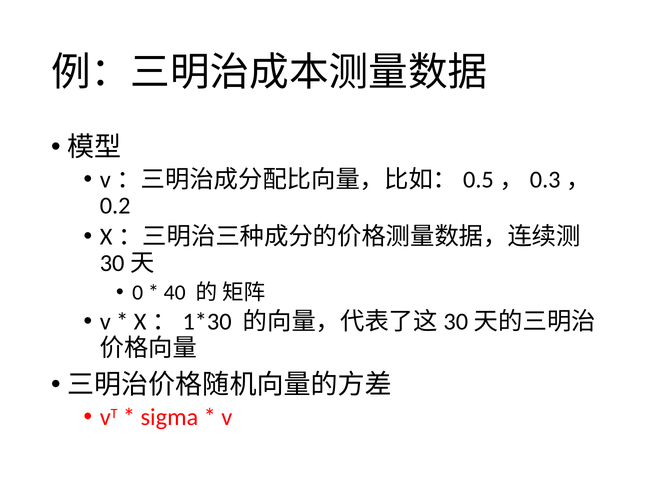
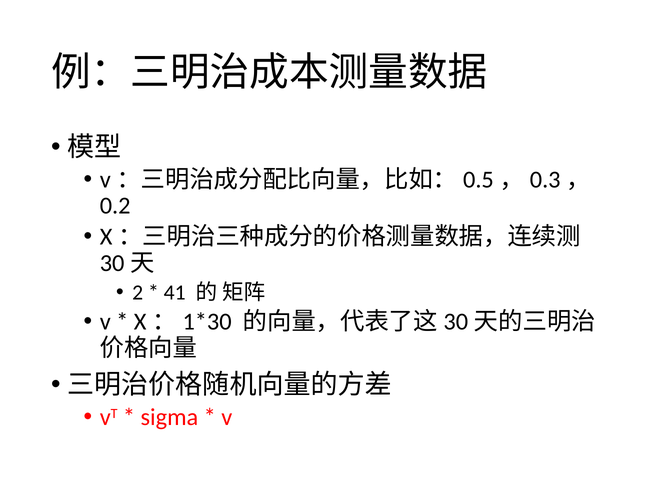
0: 0 -> 2 (138, 292)
40: 40 -> 41 (175, 292)
